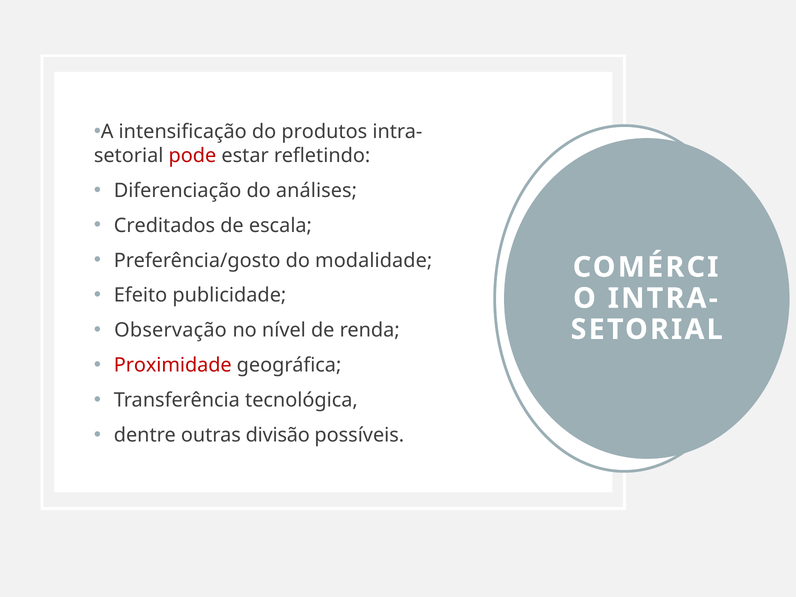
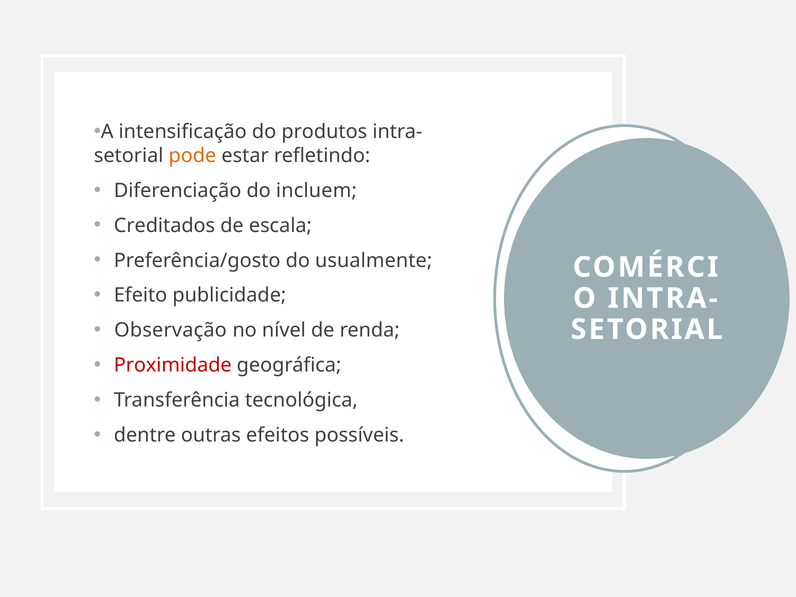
pode colour: red -> orange (192, 156)
análises: análises -> incluem (316, 191)
modalidade: modalidade -> usualmente (374, 260)
divisão: divisão -> efeitos (278, 435)
